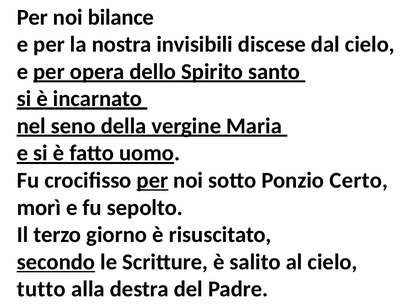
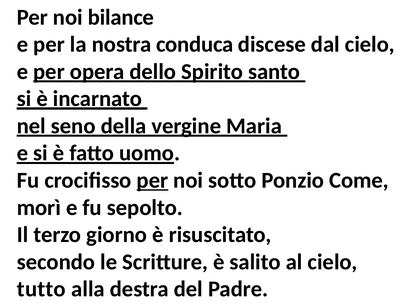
invisibili: invisibili -> conduca (195, 44)
Certo: Certo -> Come (359, 180)
secondo underline: present -> none (56, 262)
